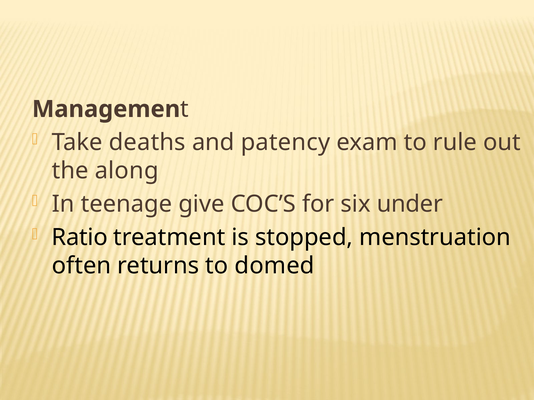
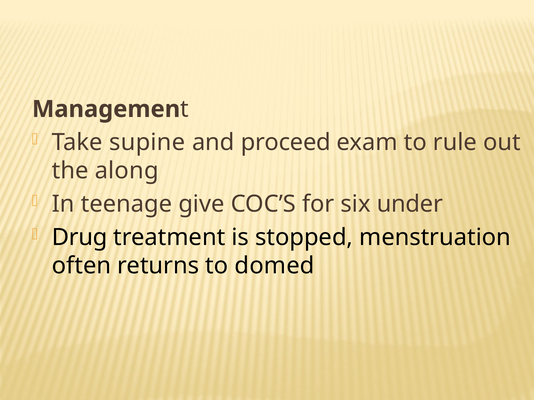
deaths: deaths -> supine (147, 143)
patency: patency -> proceed (286, 143)
Ratio: Ratio -> Drug (80, 237)
